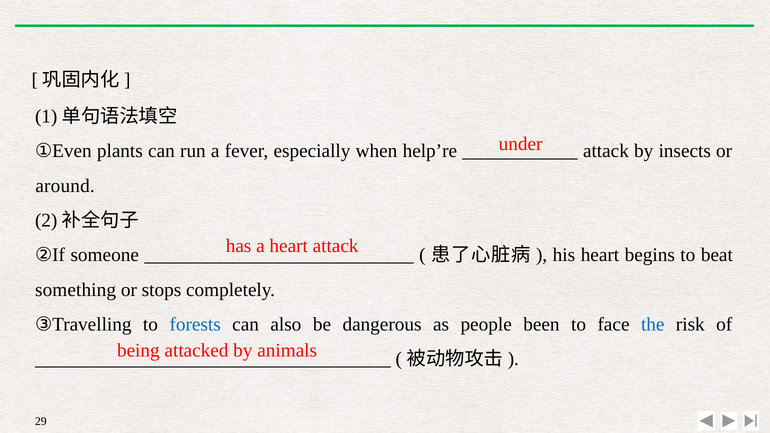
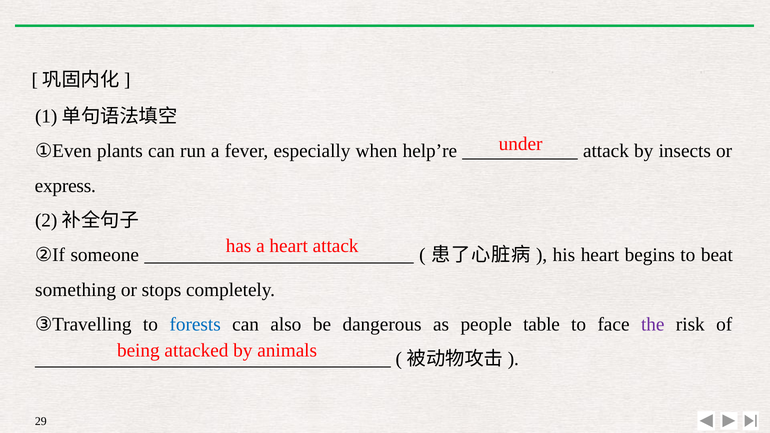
around: around -> express (65, 186)
been: been -> table (542, 324)
the colour: blue -> purple (653, 324)
